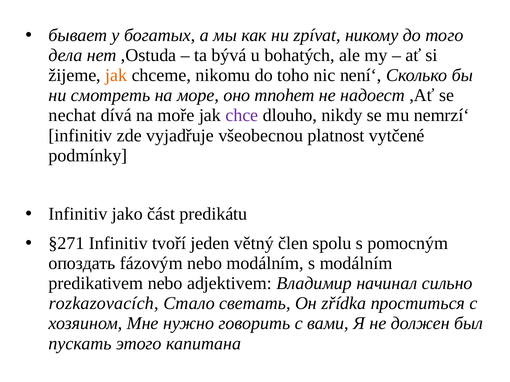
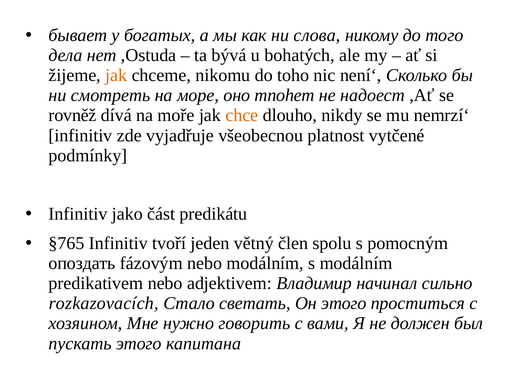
zpívat: zpívat -> слова (317, 35)
nechat: nechat -> rovněž (73, 116)
chce colour: purple -> orange (242, 116)
§271: §271 -> §765 (67, 243)
Он zřídka: zřídka -> этого (344, 304)
